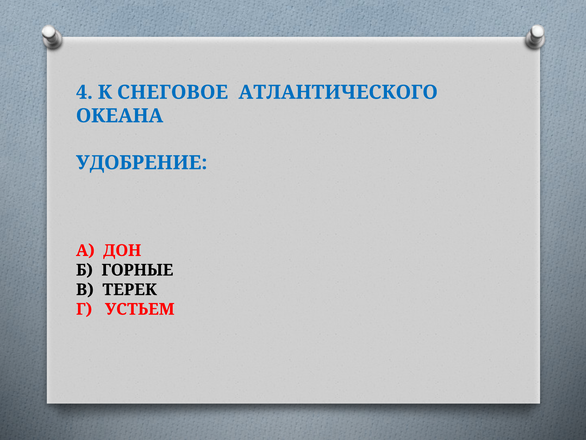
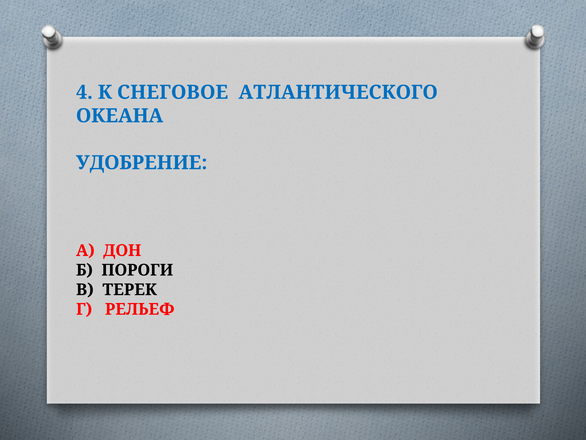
ГОРНЫЕ: ГОРНЫЕ -> ПОРОГИ (137, 270)
УСТЬЕМ: УСТЬЕМ -> РЕЛЬЕФ (140, 309)
